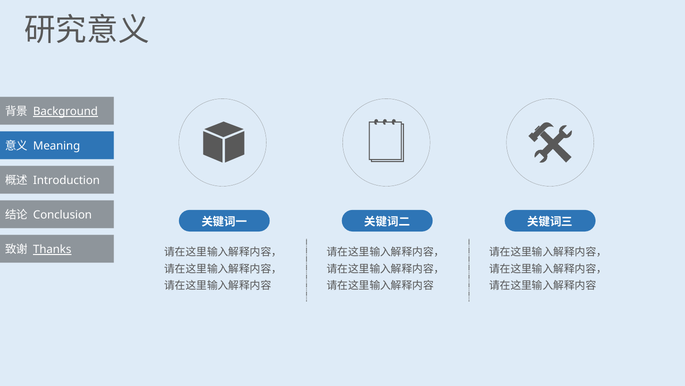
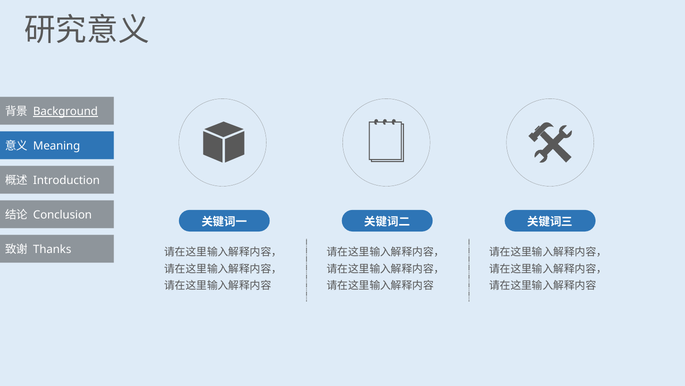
Thanks underline: present -> none (52, 249)
